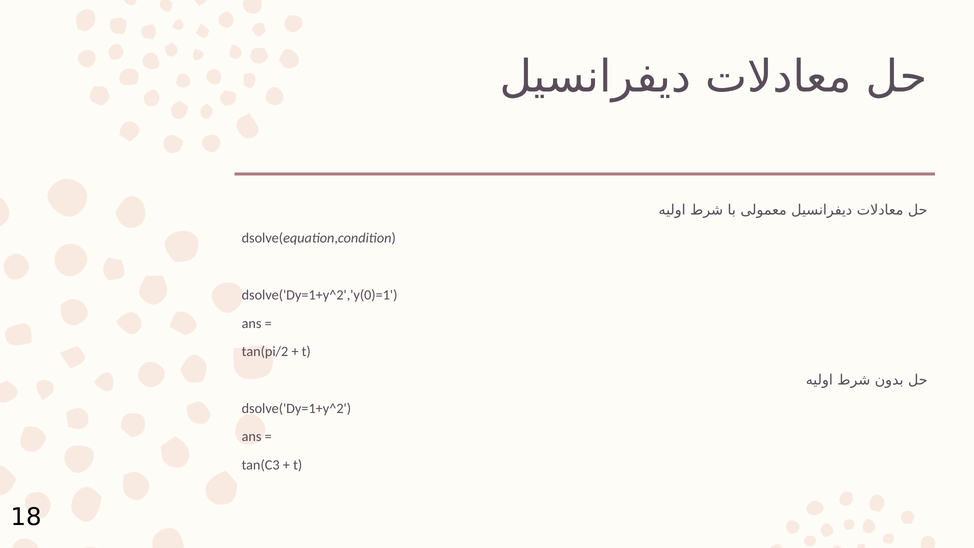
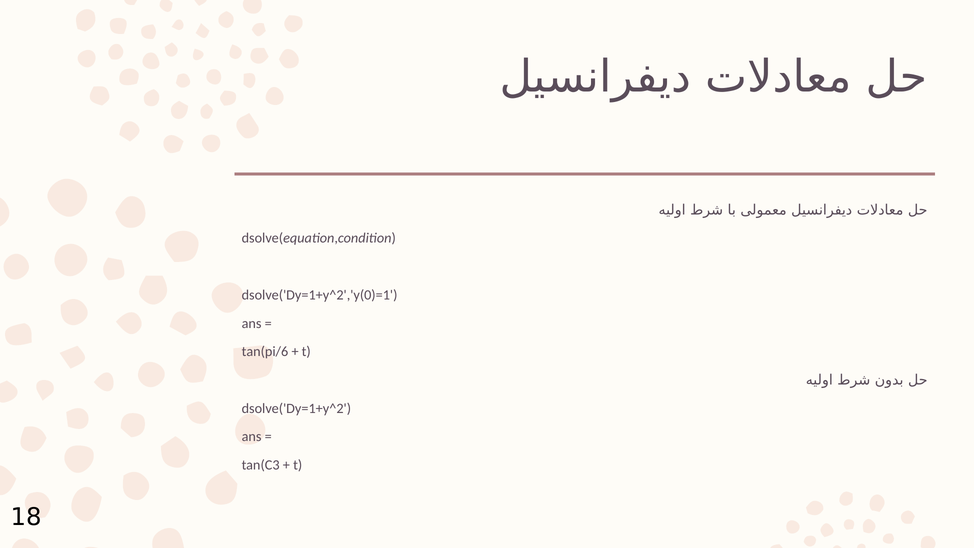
tan(pi/2: tan(pi/2 -> tan(pi/6 (265, 352)
